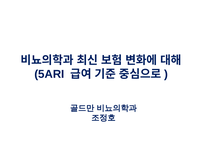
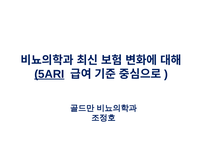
5ARI underline: none -> present (49, 74)
